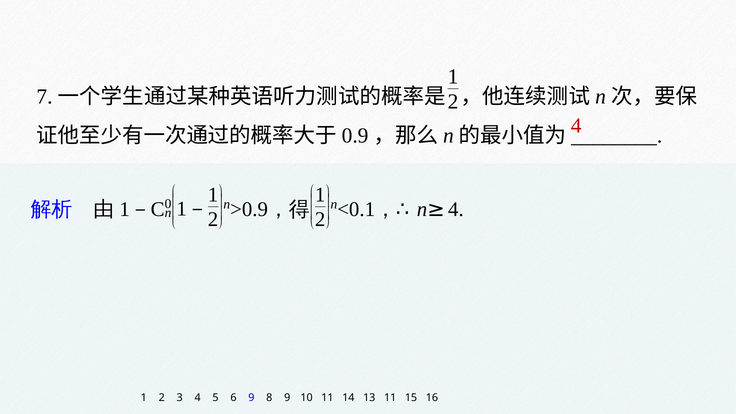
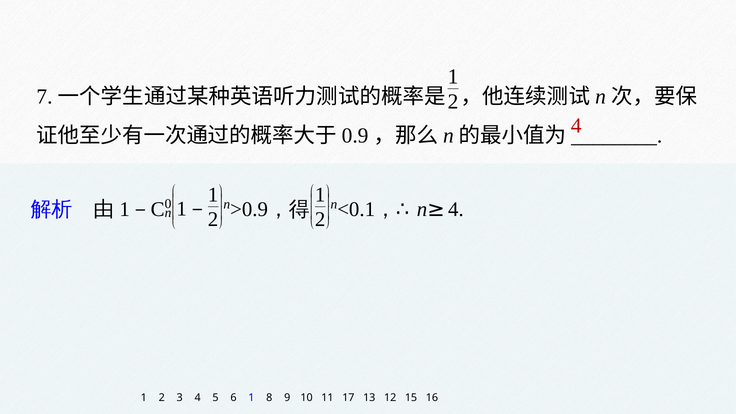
6 9: 9 -> 1 (251, 398)
14: 14 -> 17 (348, 398)
13 11: 11 -> 12 (390, 398)
